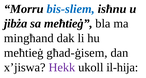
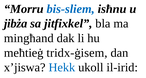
sa meħtieġ: meħtieġ -> jitfixkel (68, 24)
għad-ġisem: għad-ġisem -> tridx-ġisem (77, 53)
Hekk colour: purple -> blue (62, 68)
il-hija: il-hija -> il-irid (122, 68)
